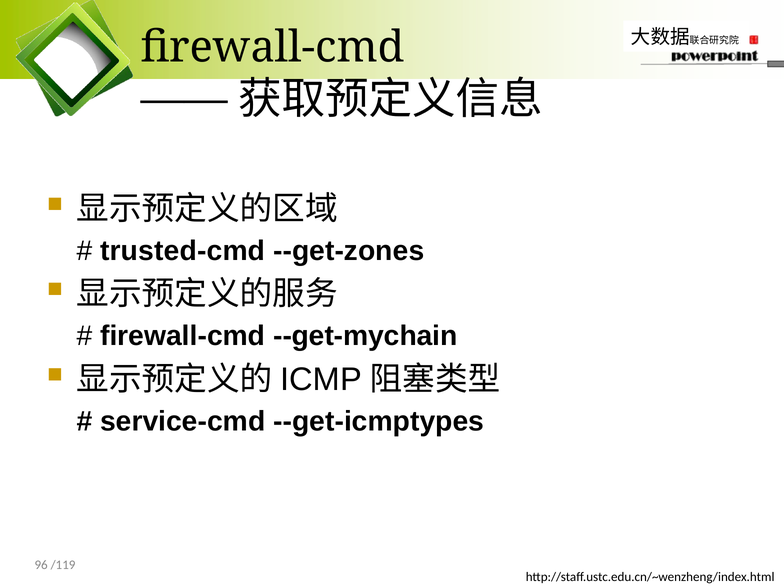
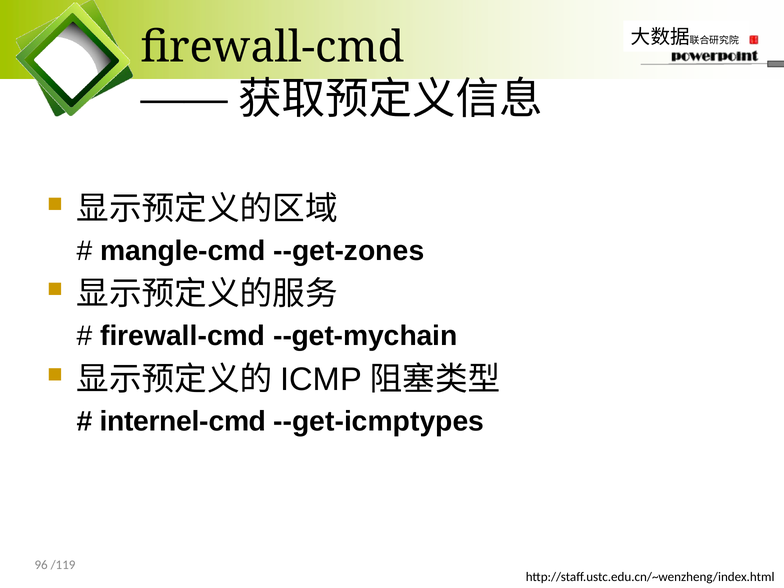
trusted-cmd: trusted-cmd -> mangle-cmd (183, 251)
service-cmd: service-cmd -> internel-cmd (183, 421)
